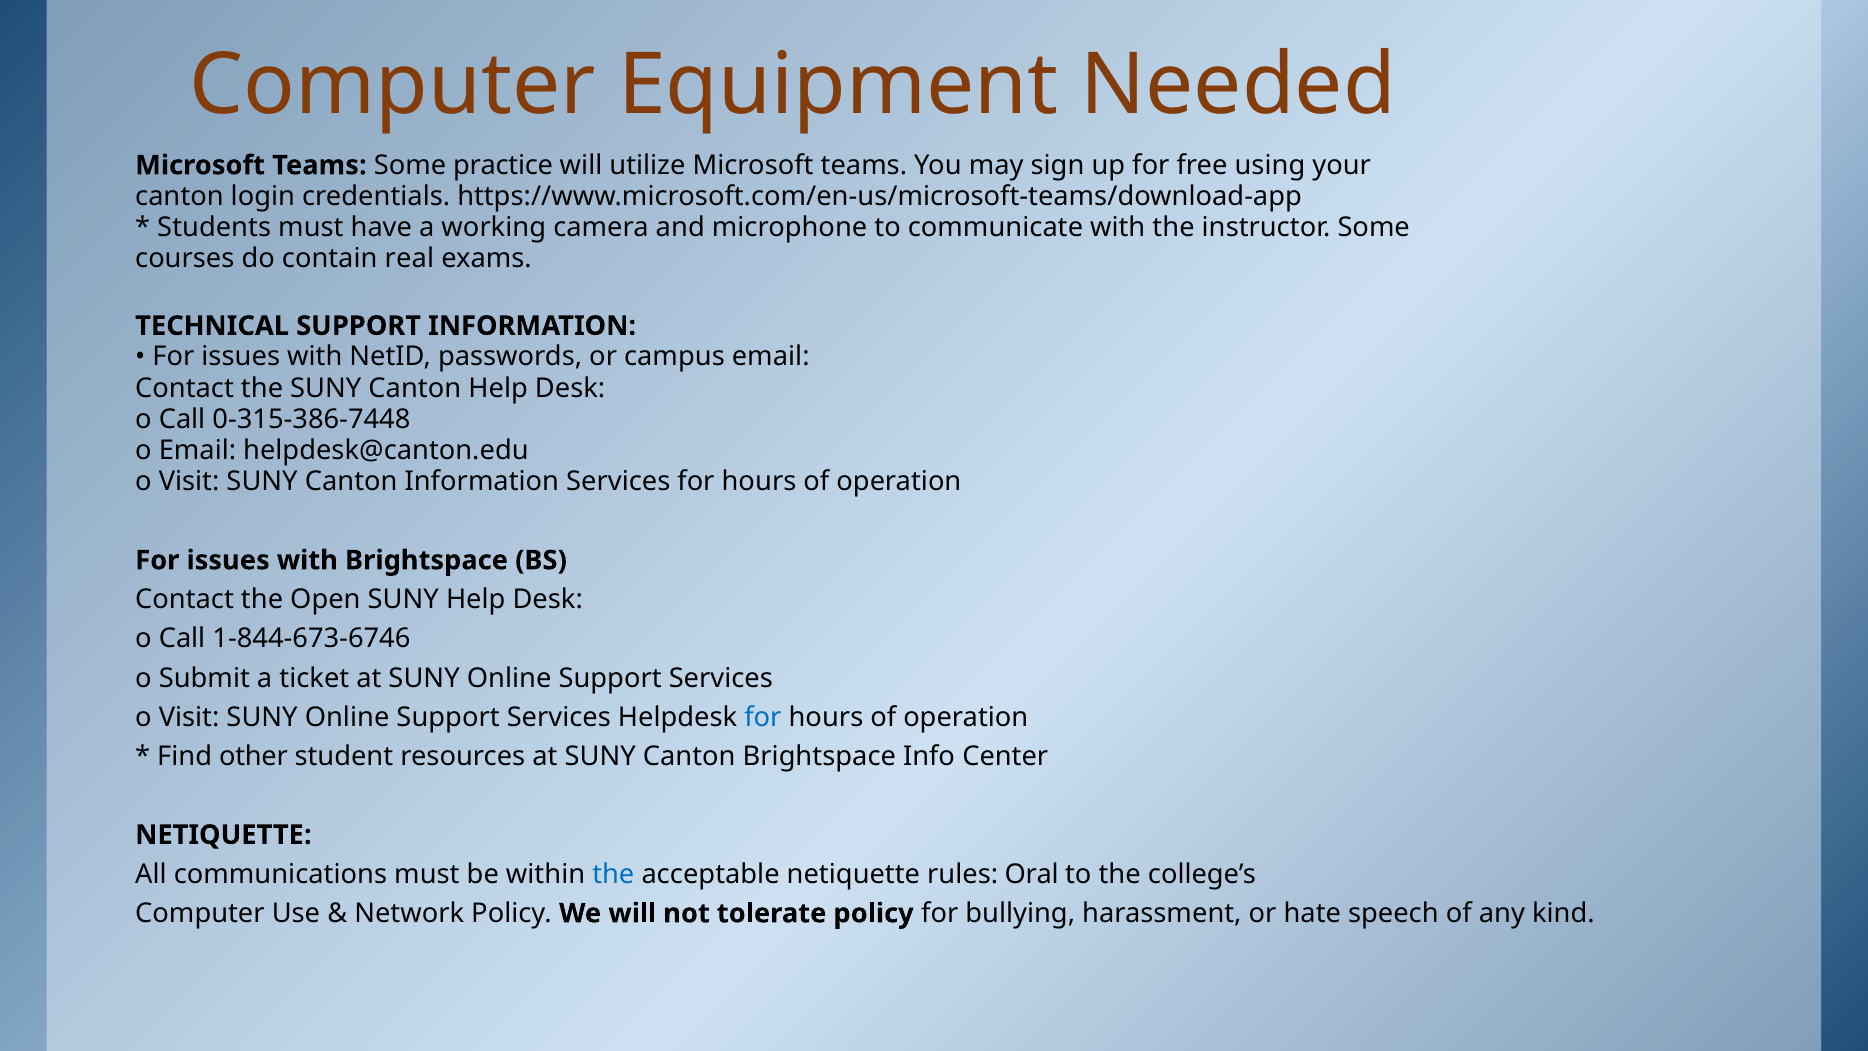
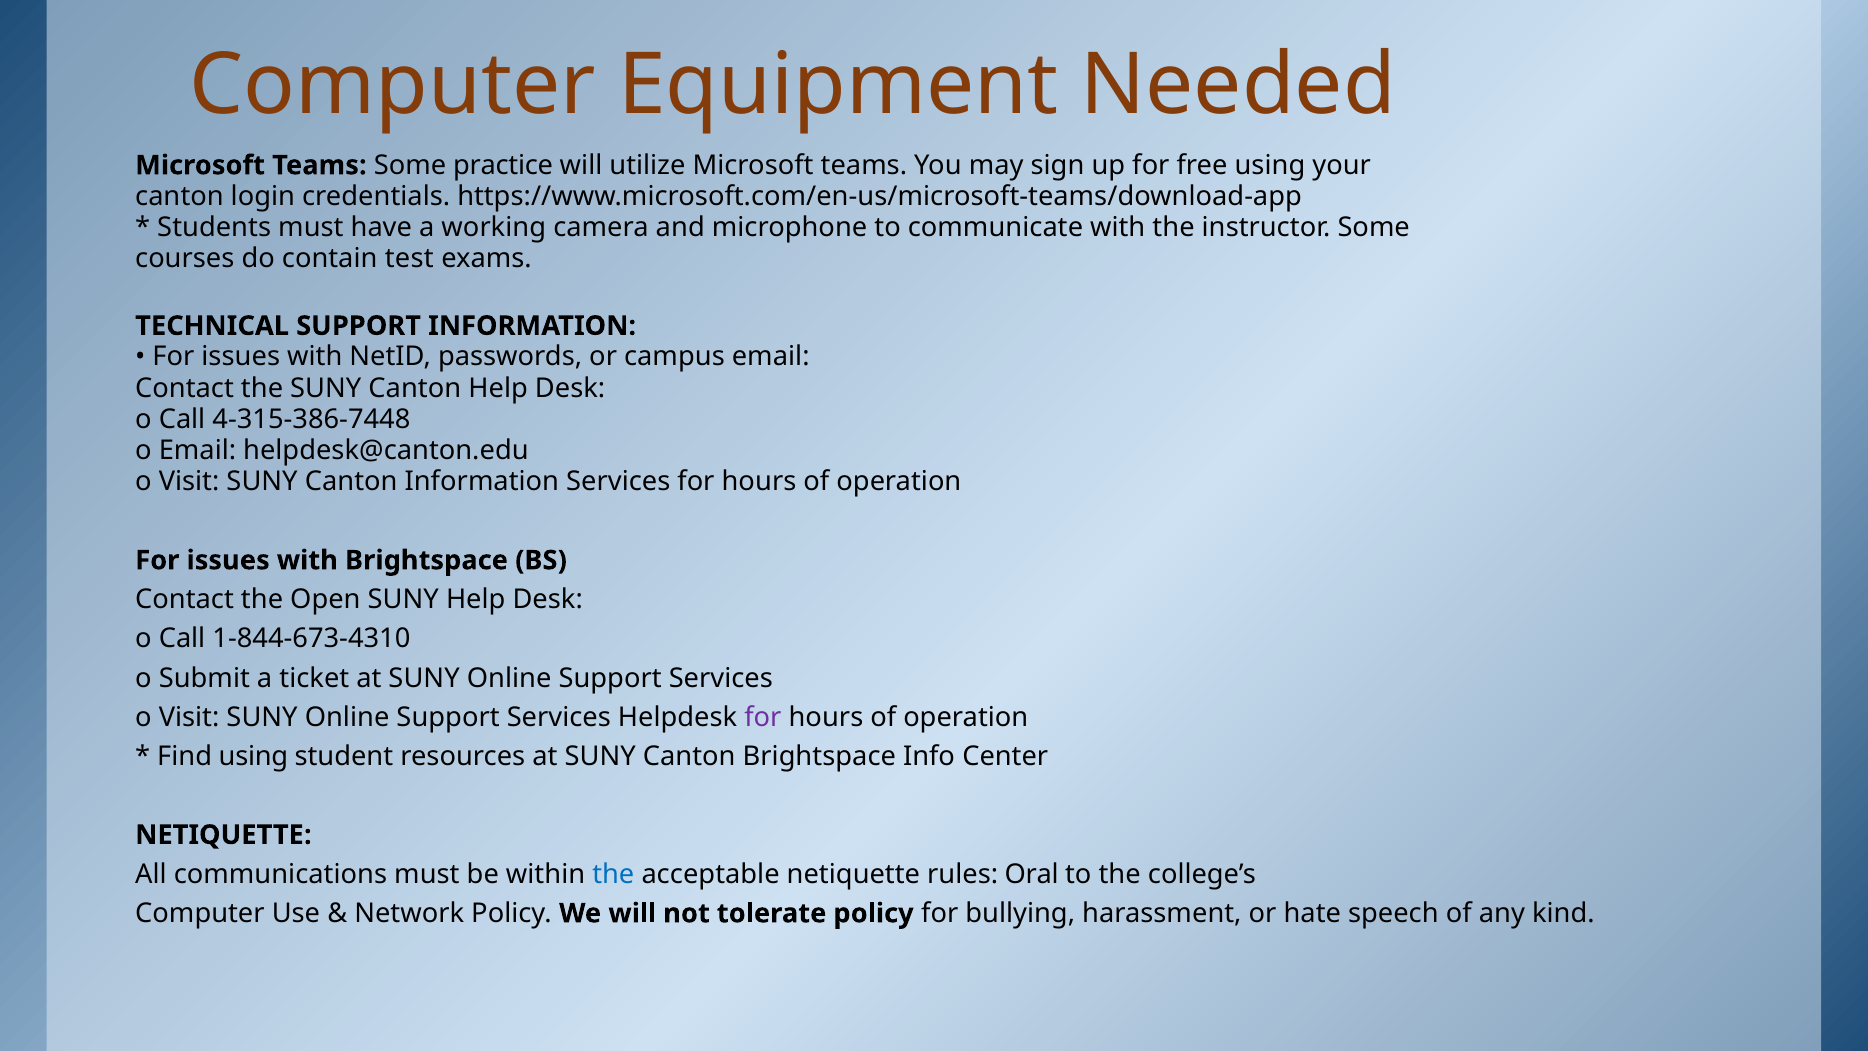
real: real -> test (409, 259)
0-315-386-7448: 0-315-386-7448 -> 4-315-386-7448 (311, 419)
1-844-673-6746: 1-844-673-6746 -> 1-844-673-4310 (311, 639)
for colour: blue -> purple (763, 717)
Find other: other -> using (253, 757)
